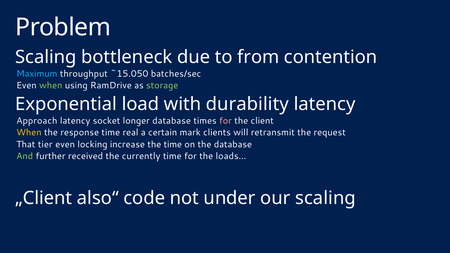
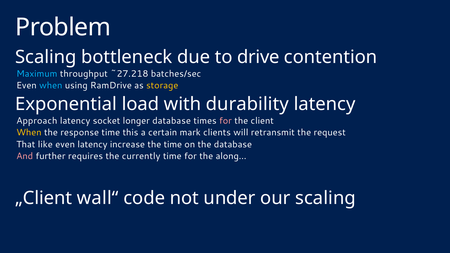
from: from -> drive (258, 57)
~15.050: ~15.050 -> ~27.218 (129, 74)
when colour: light green -> light blue (51, 86)
storage colour: light green -> yellow (162, 86)
real: real -> this (130, 133)
tier: tier -> like (45, 144)
even locking: locking -> latency (92, 144)
And colour: light green -> pink (25, 156)
received: received -> requires (86, 156)
loads…: loads… -> along… (231, 156)
also“: also“ -> wall“ (98, 198)
